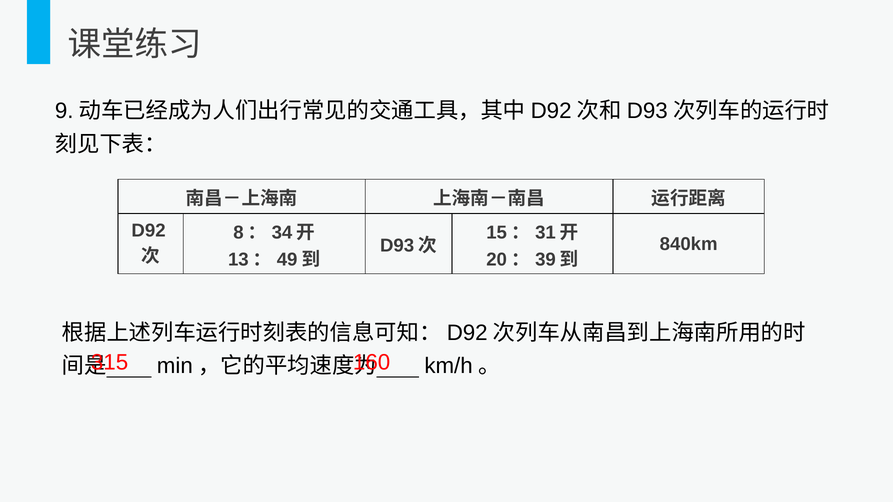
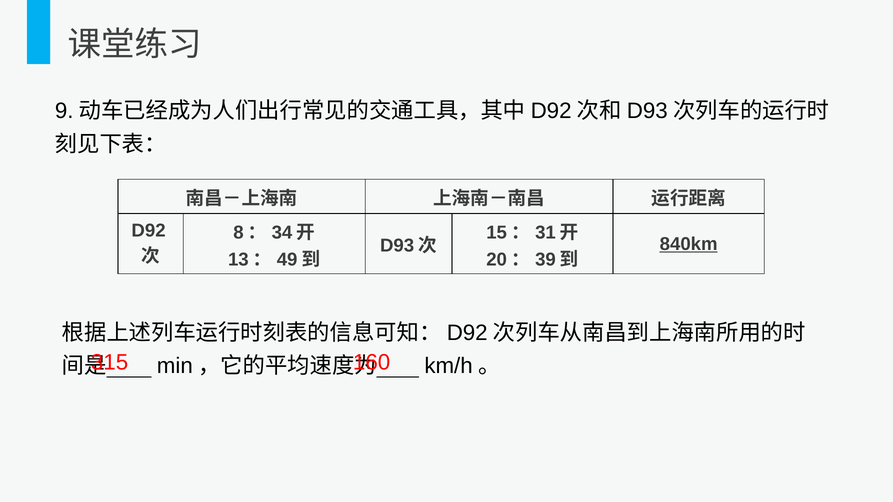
840km underline: none -> present (689, 244)
